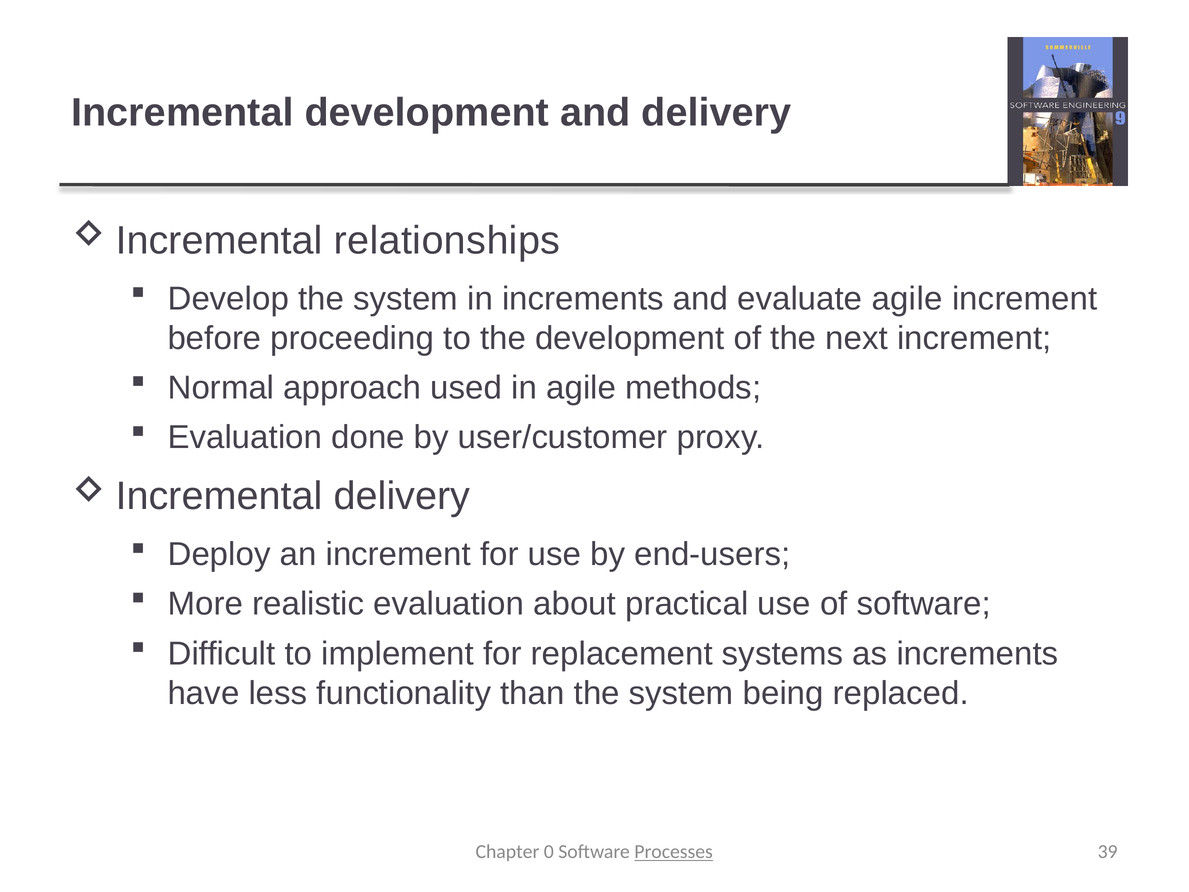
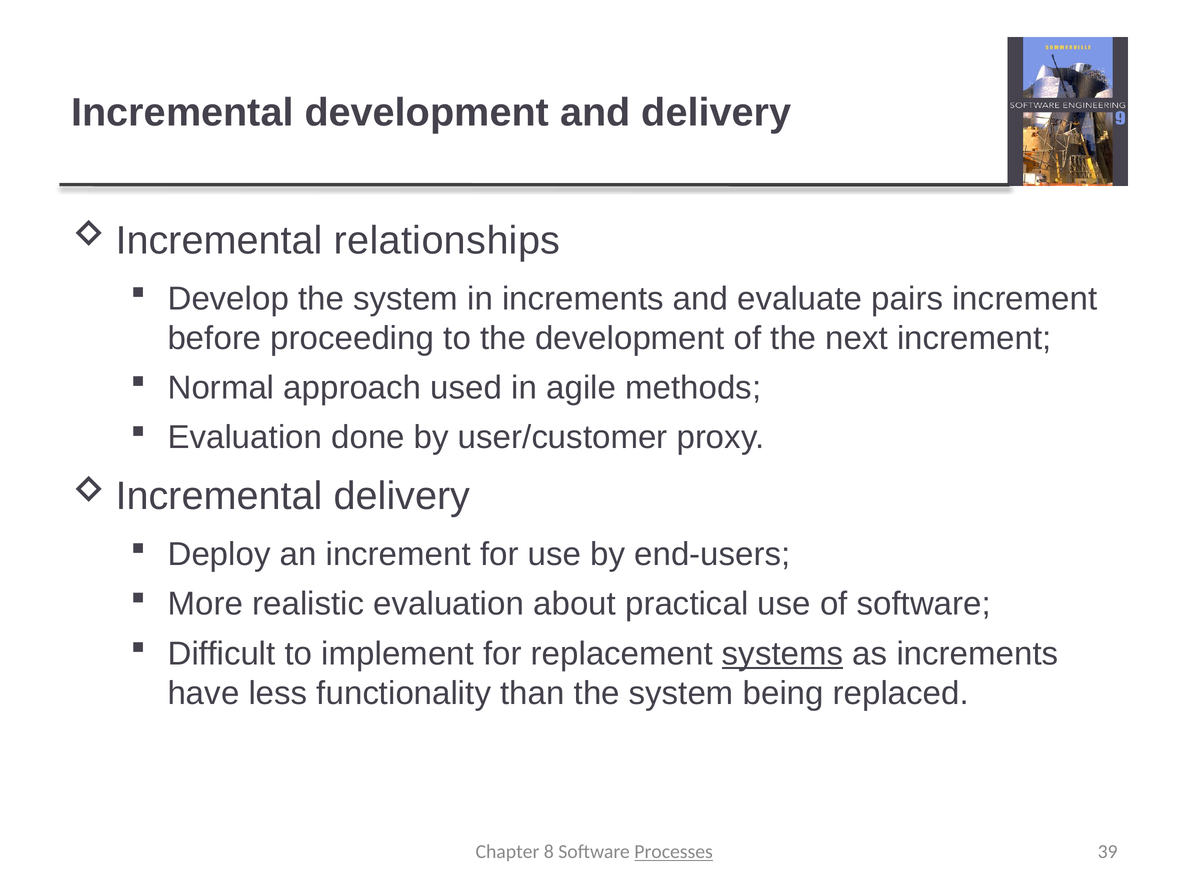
evaluate agile: agile -> pairs (907, 299)
systems underline: none -> present (783, 653)
0: 0 -> 8 (549, 852)
